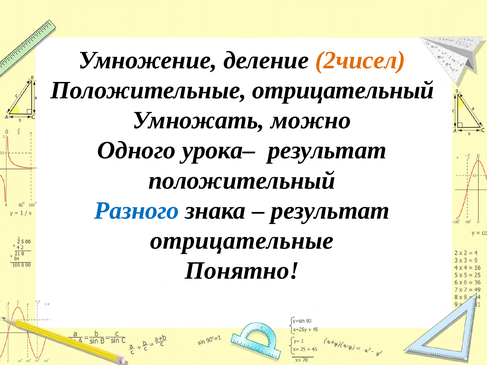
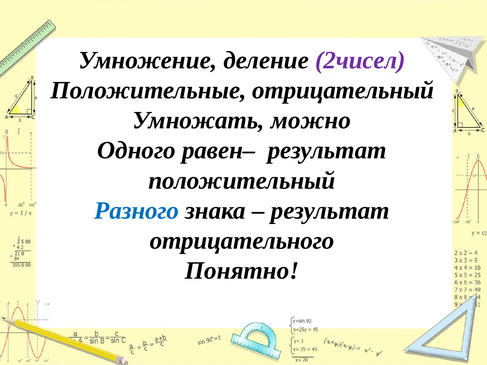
2чисел colour: orange -> purple (360, 60)
урока–: урока– -> равен– (219, 151)
отрицательные: отрицательные -> отрицательного (242, 241)
